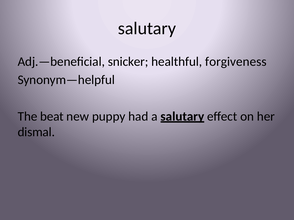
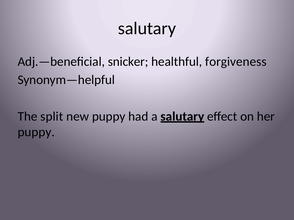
beat: beat -> split (52, 117)
dismal: dismal -> puppy (36, 132)
